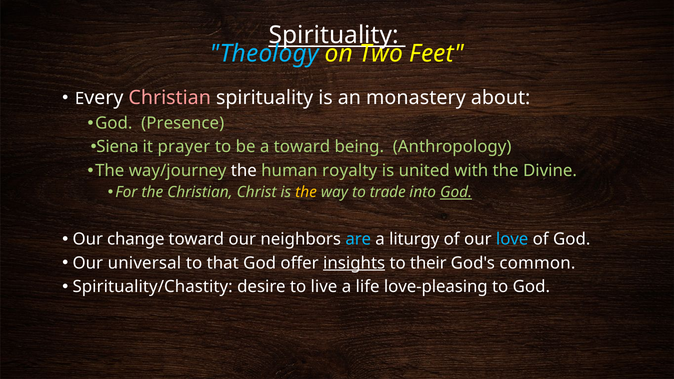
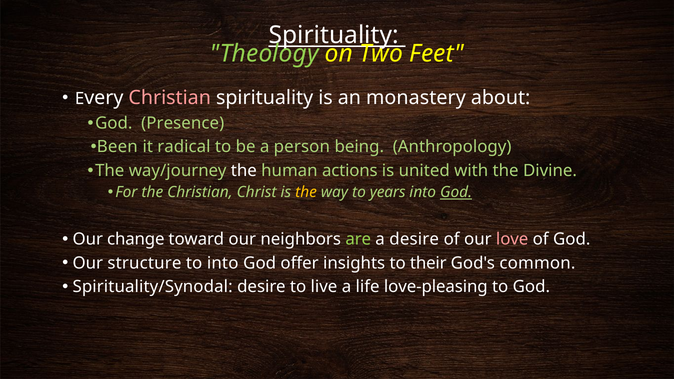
Theology colour: light blue -> light green (264, 54)
Siena: Siena -> Been (117, 147)
prayer: prayer -> radical (184, 147)
a toward: toward -> person (302, 147)
royalty: royalty -> actions (350, 171)
trade: trade -> years (388, 192)
are colour: light blue -> light green (358, 239)
a liturgy: liturgy -> desire (414, 239)
love colour: light blue -> pink (512, 239)
universal: universal -> structure (144, 263)
to that: that -> into (223, 263)
insights underline: present -> none (354, 263)
Spirituality/Chastity: Spirituality/Chastity -> Spirituality/Synodal (153, 287)
